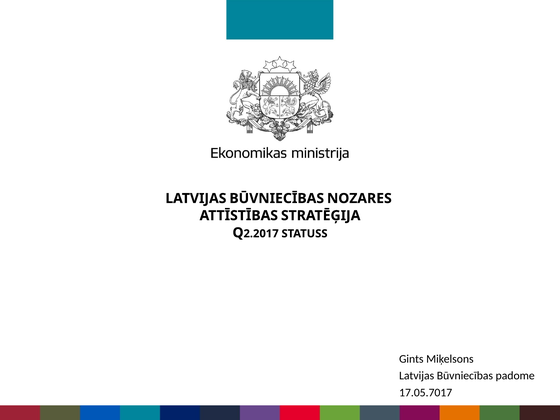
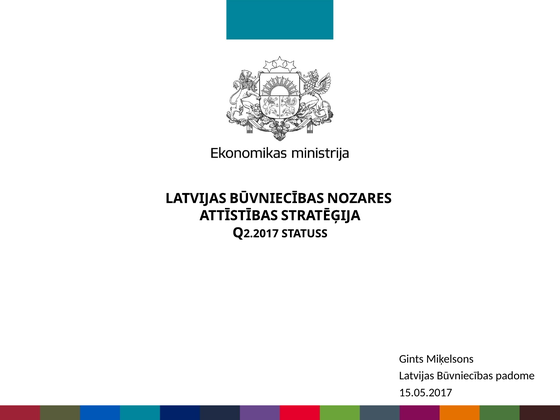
17.05.7017: 17.05.7017 -> 15.05.2017 (426, 393)
